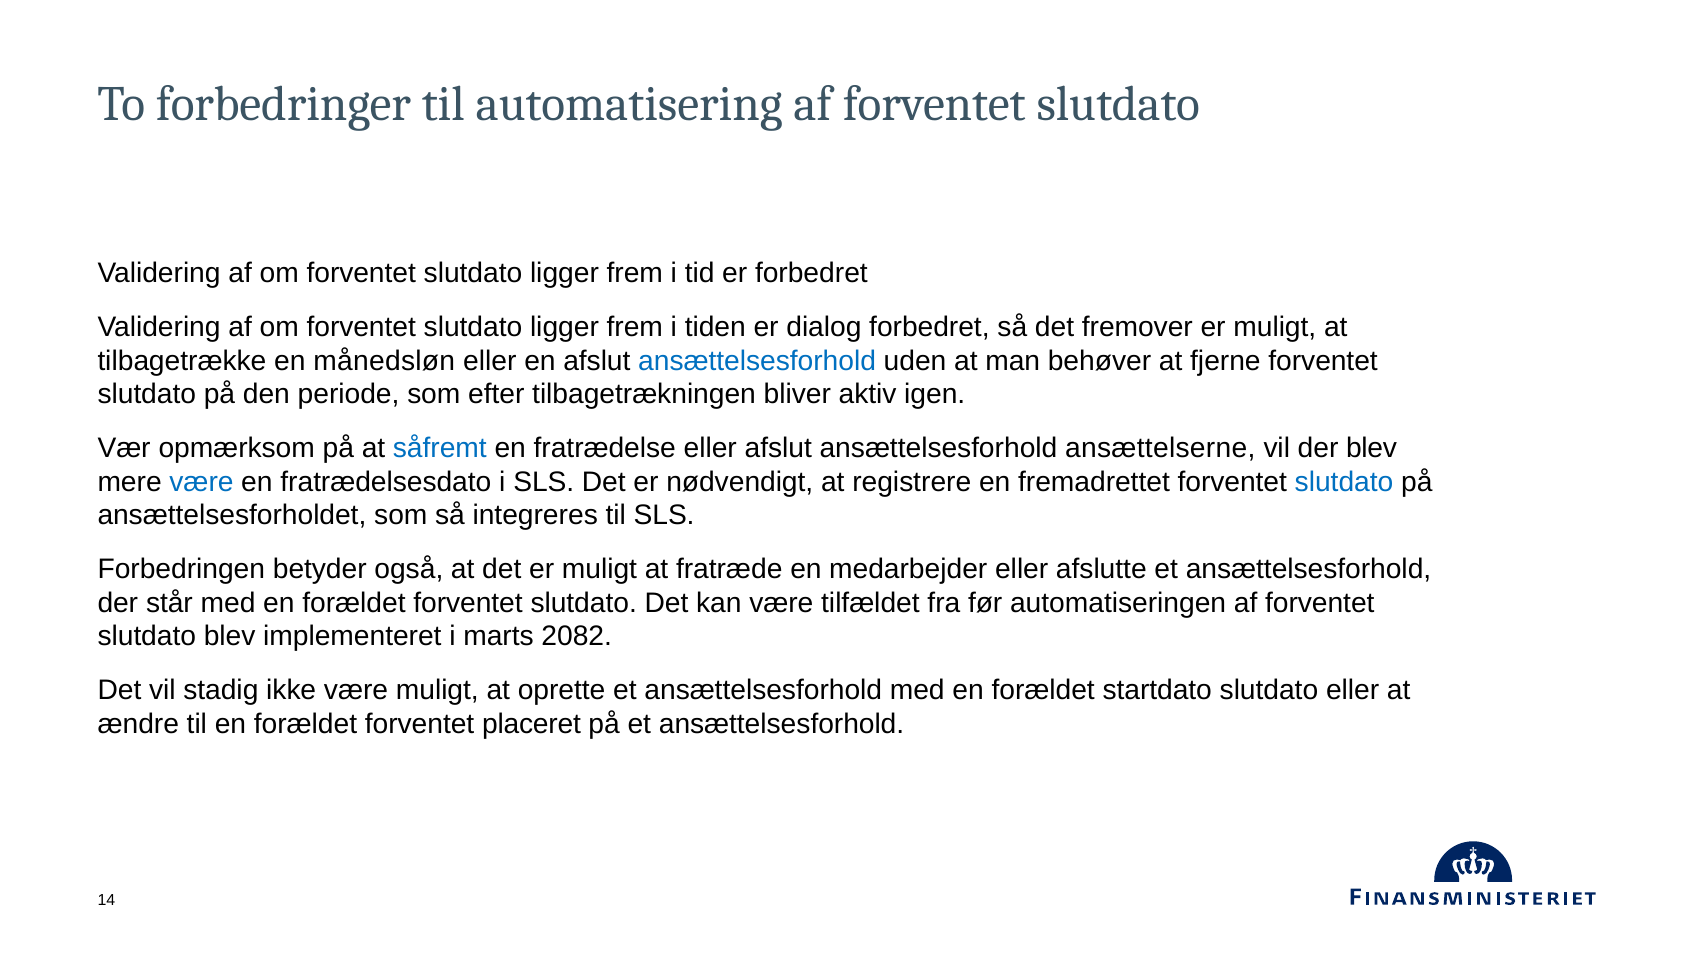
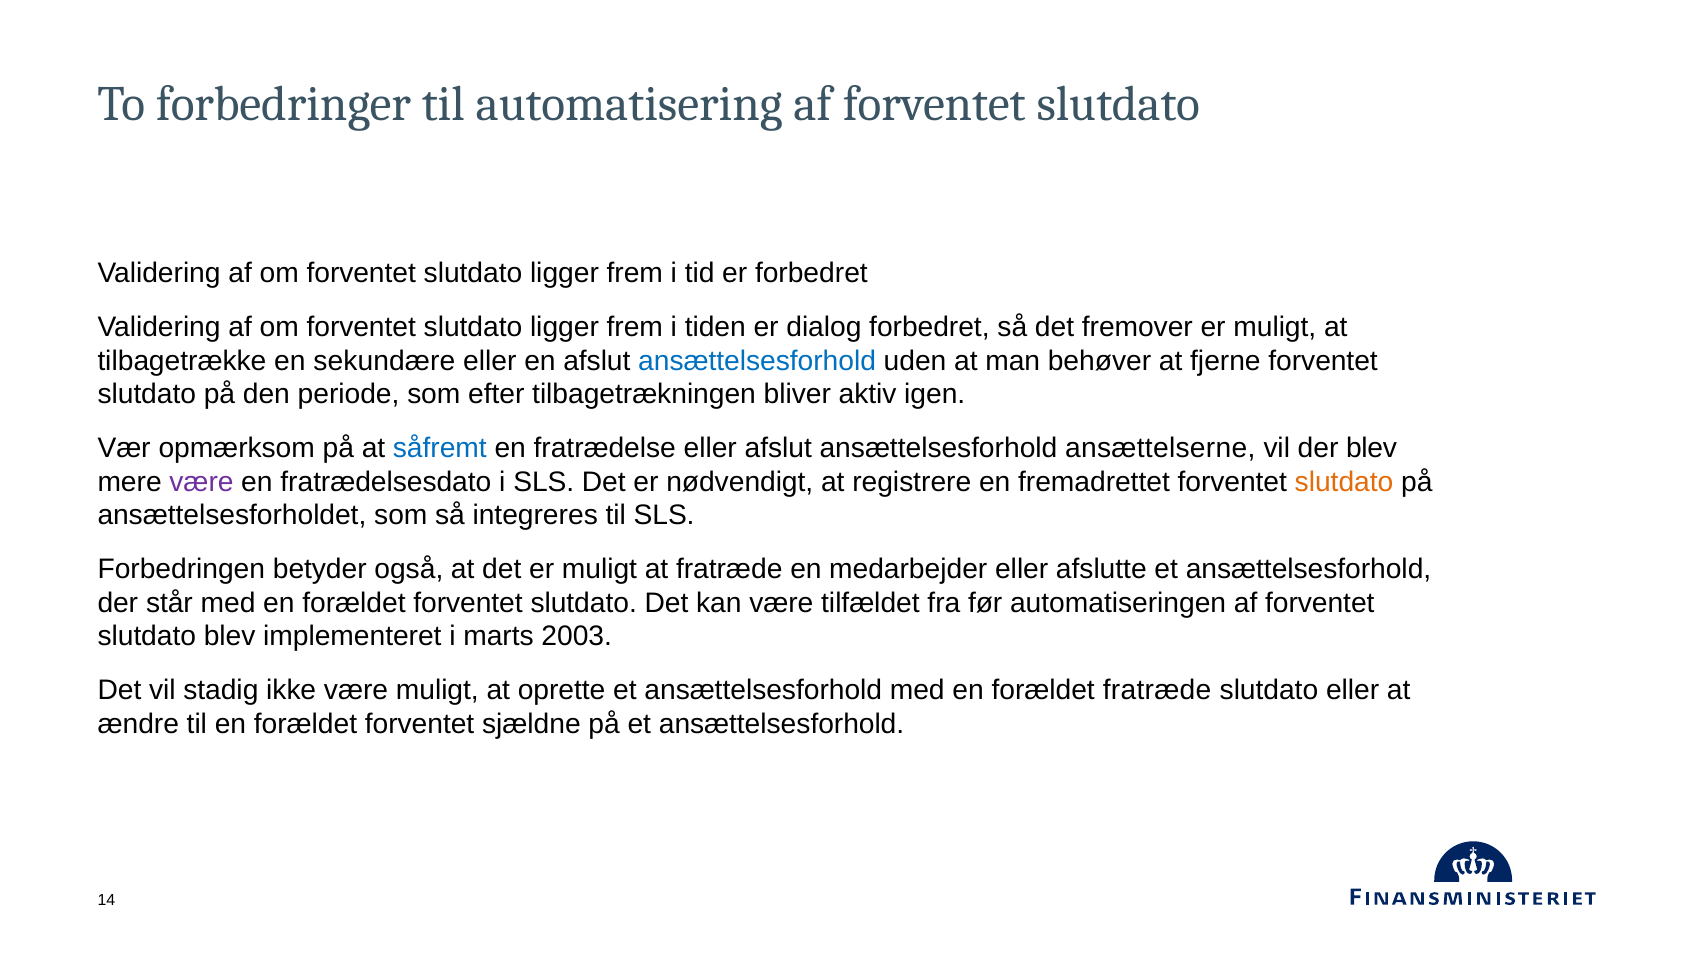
månedsløn: månedsløn -> sekundære (384, 361)
være colour: blue -> purple (201, 482)
slutdato colour: blue -> orange (1344, 482)
2082: 2082 -> 2003 (577, 637)
forældet startdato: startdato -> fratræde (1157, 690)
placeret: placeret -> sjældne (531, 724)
